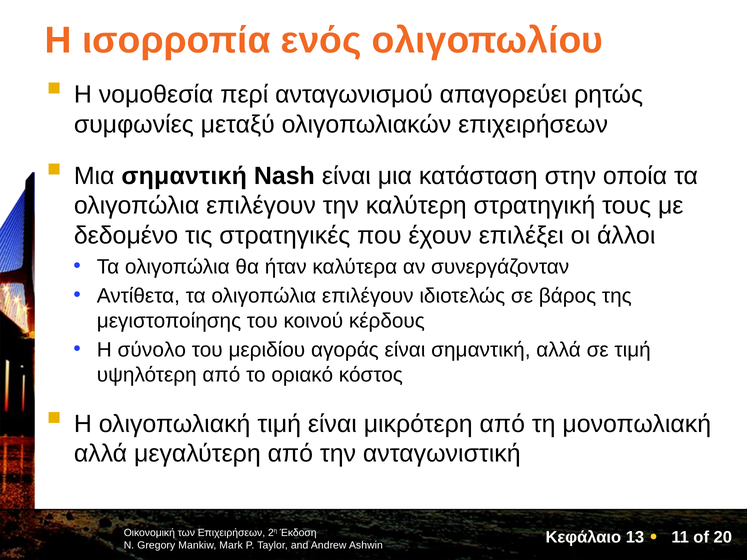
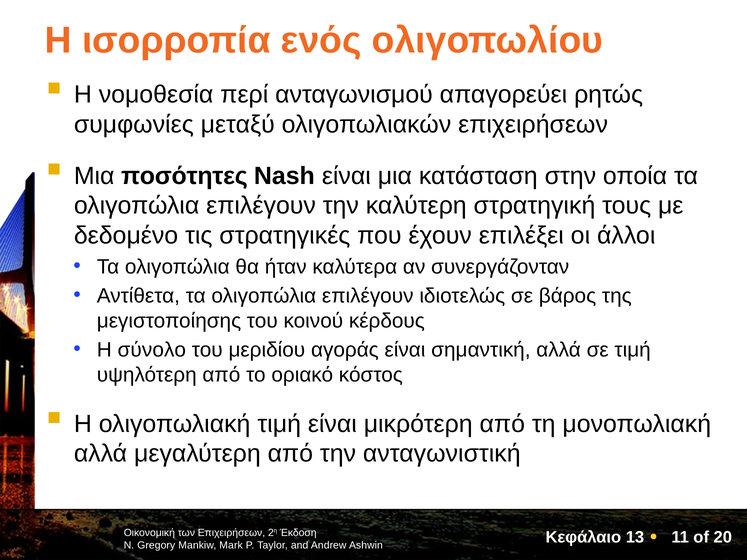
Μια σημαντική: σημαντική -> ποσότητες (184, 176)
